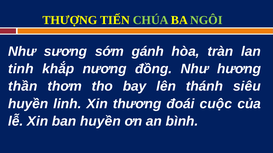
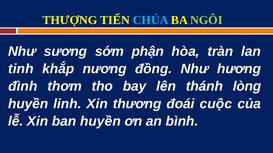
CHÚA colour: light green -> light blue (151, 20)
gánh: gánh -> phận (148, 52)
thần: thần -> đình (23, 87)
siêu: siêu -> lòng (247, 87)
